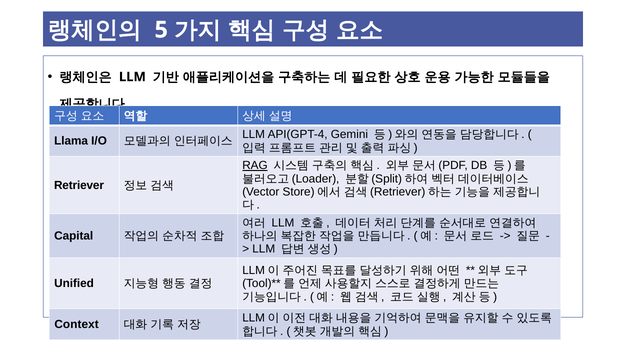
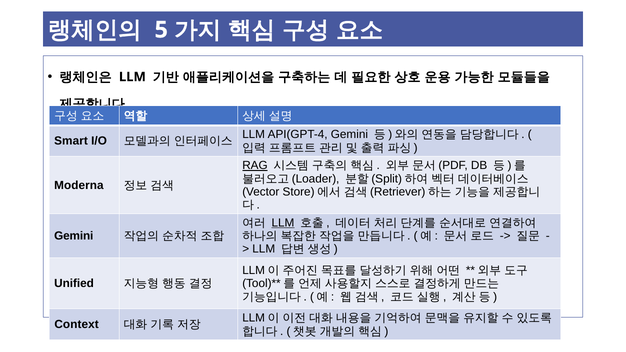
Llama: Llama -> Smart (71, 141)
Retriever: Retriever -> Moderna (79, 185)
LLM underline: none -> present (283, 223)
Capital: Capital -> Gemini (74, 236)
